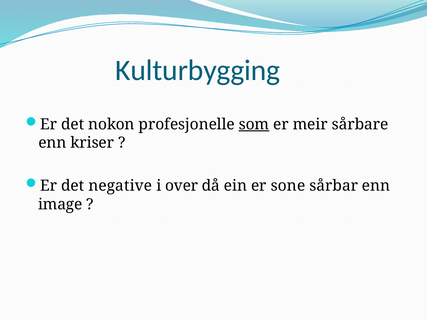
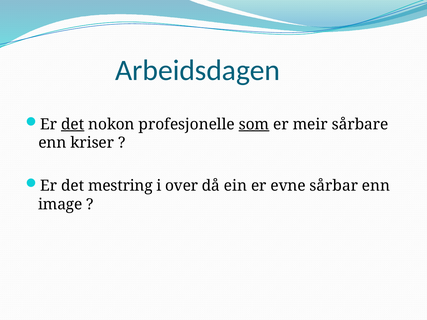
Kulturbygging: Kulturbygging -> Arbeidsdagen (198, 71)
det underline: none -> present (73, 124)
negative: negative -> mestring (120, 186)
sone: sone -> evne (288, 186)
